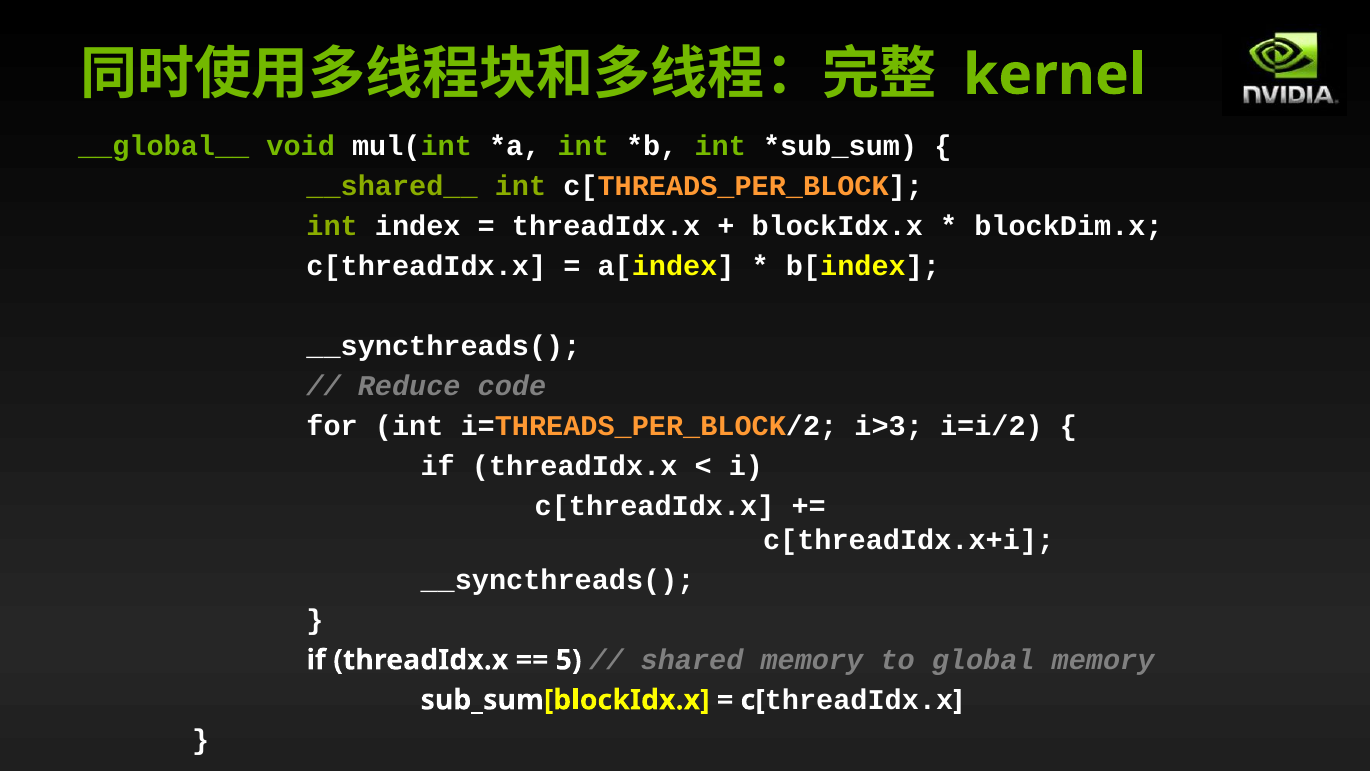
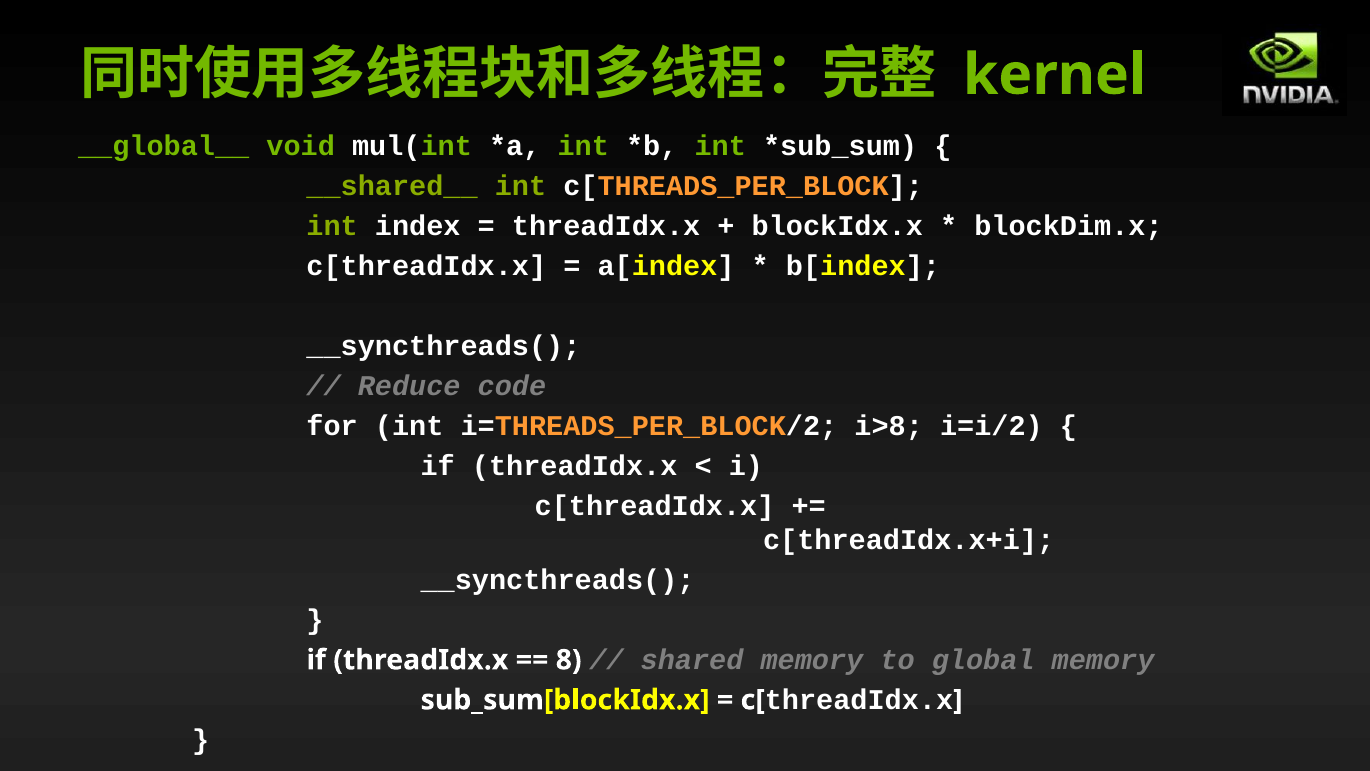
i>3: i>3 -> i>8 (889, 426)
5: 5 -> 8 (569, 660)
